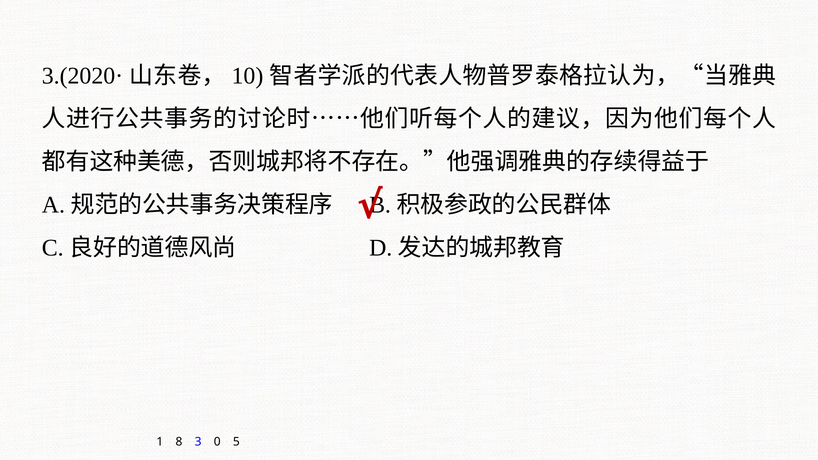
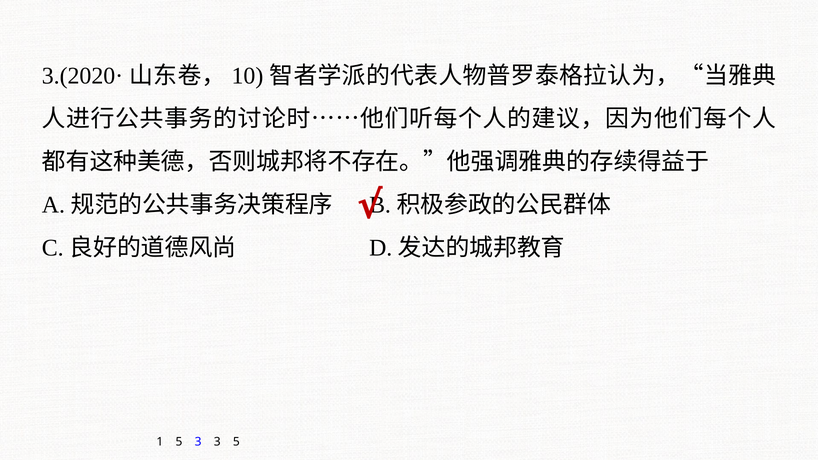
1 8: 8 -> 5 (179, 442)
3 0: 0 -> 3 (217, 442)
